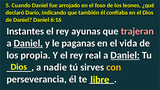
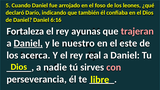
Instantes: Instantes -> Fortaleza (25, 31)
paganas: paganas -> nuestro (78, 43)
vida: vida -> este (128, 43)
propia: propia -> acerca (35, 55)
Daniel underline: present -> none (125, 55)
con colour: yellow -> pink (114, 67)
